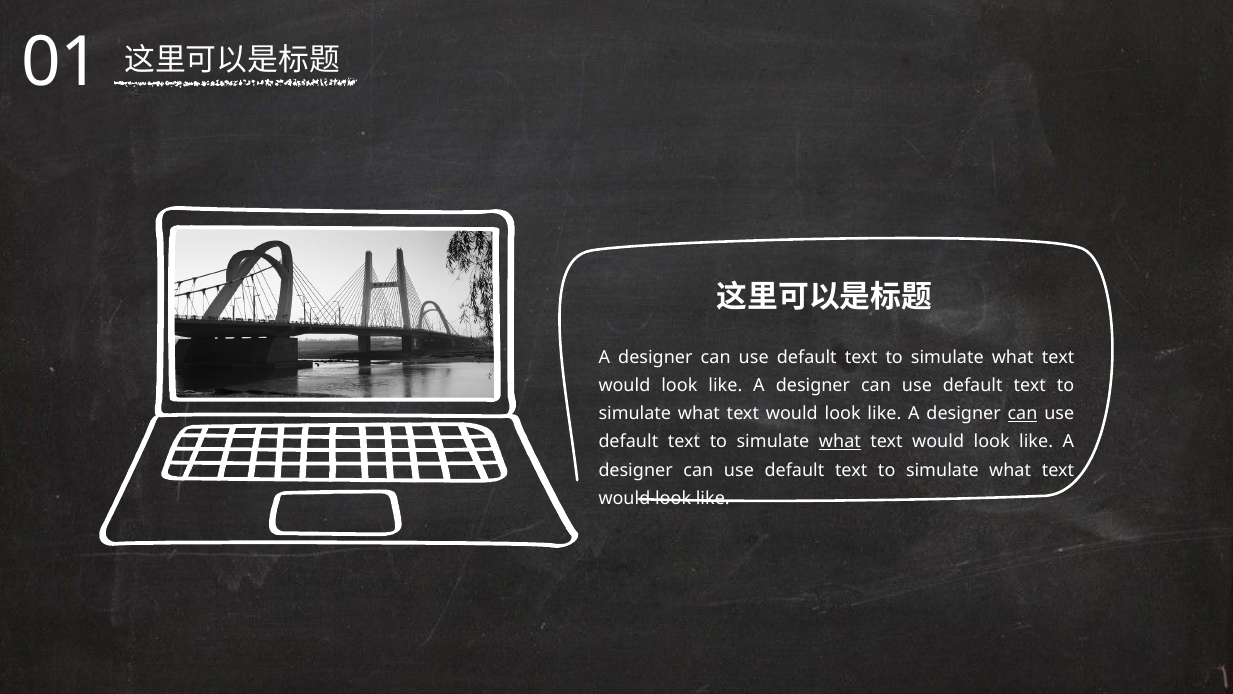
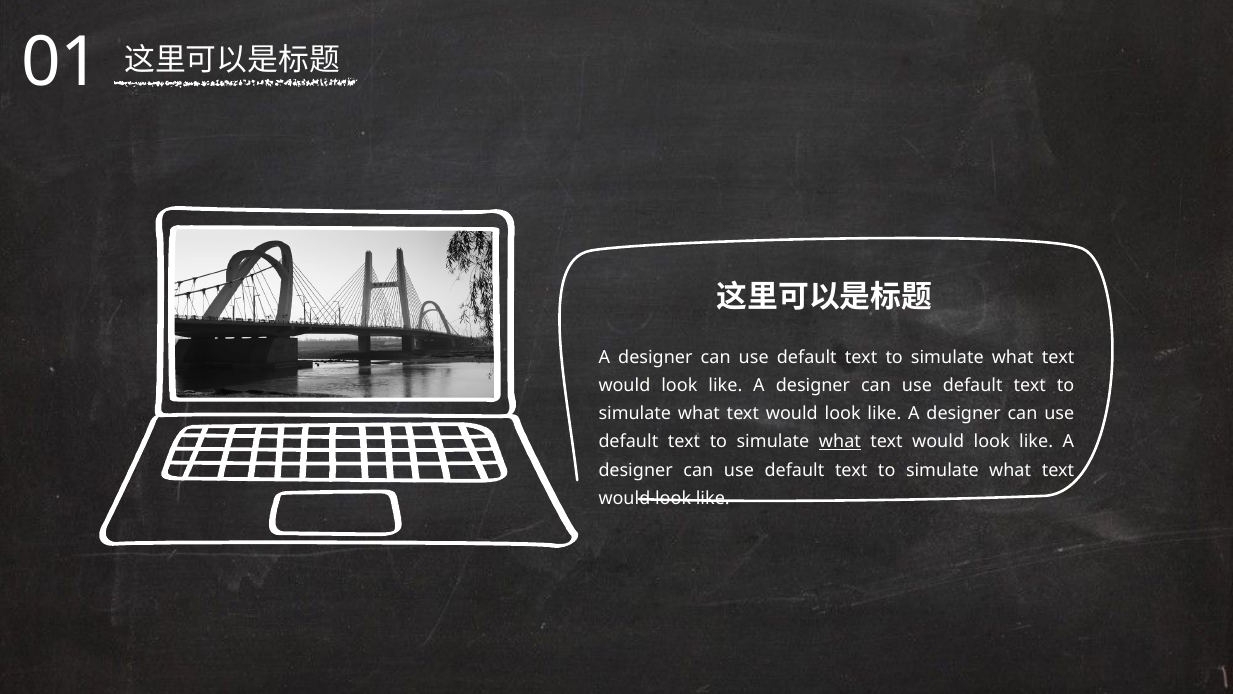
can underline: present -> none (1022, 414)
